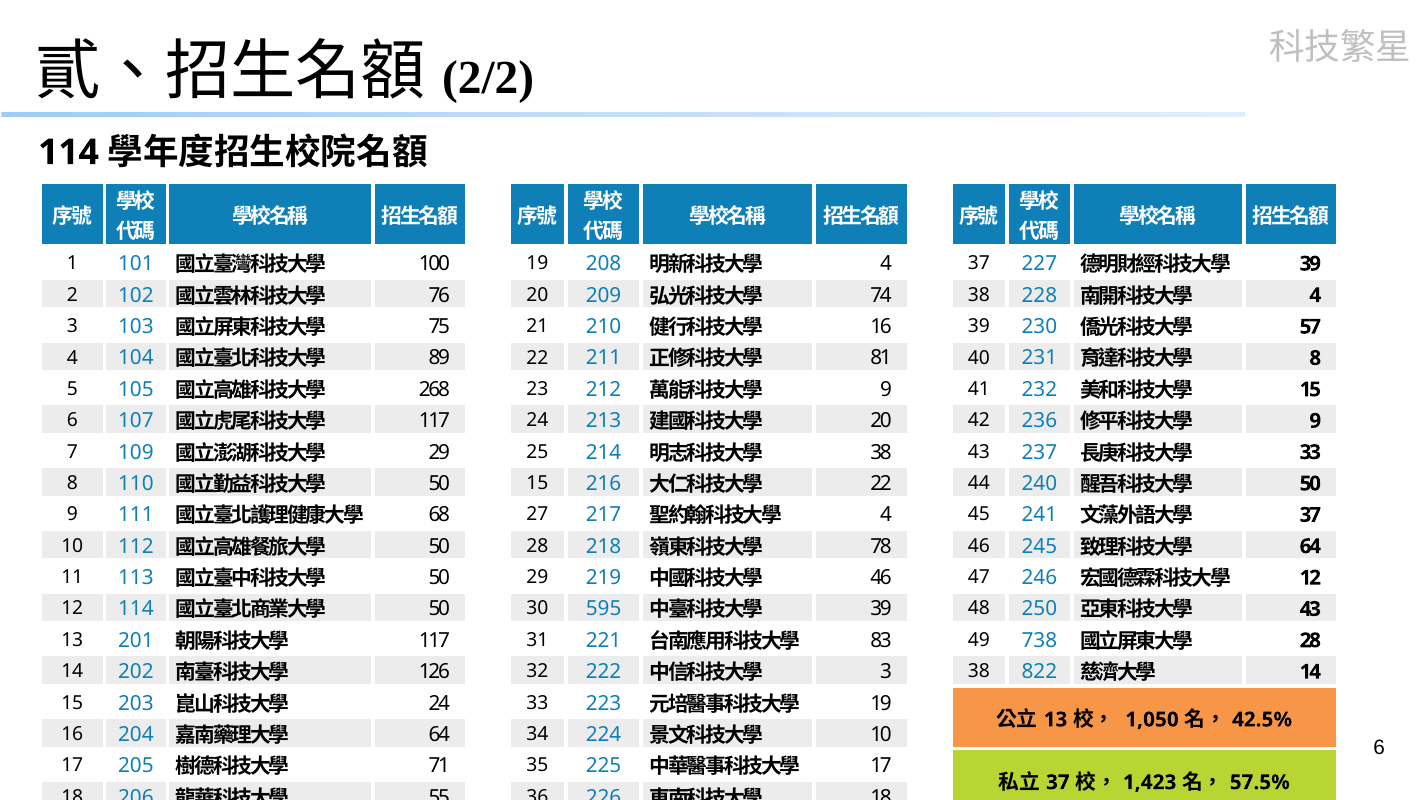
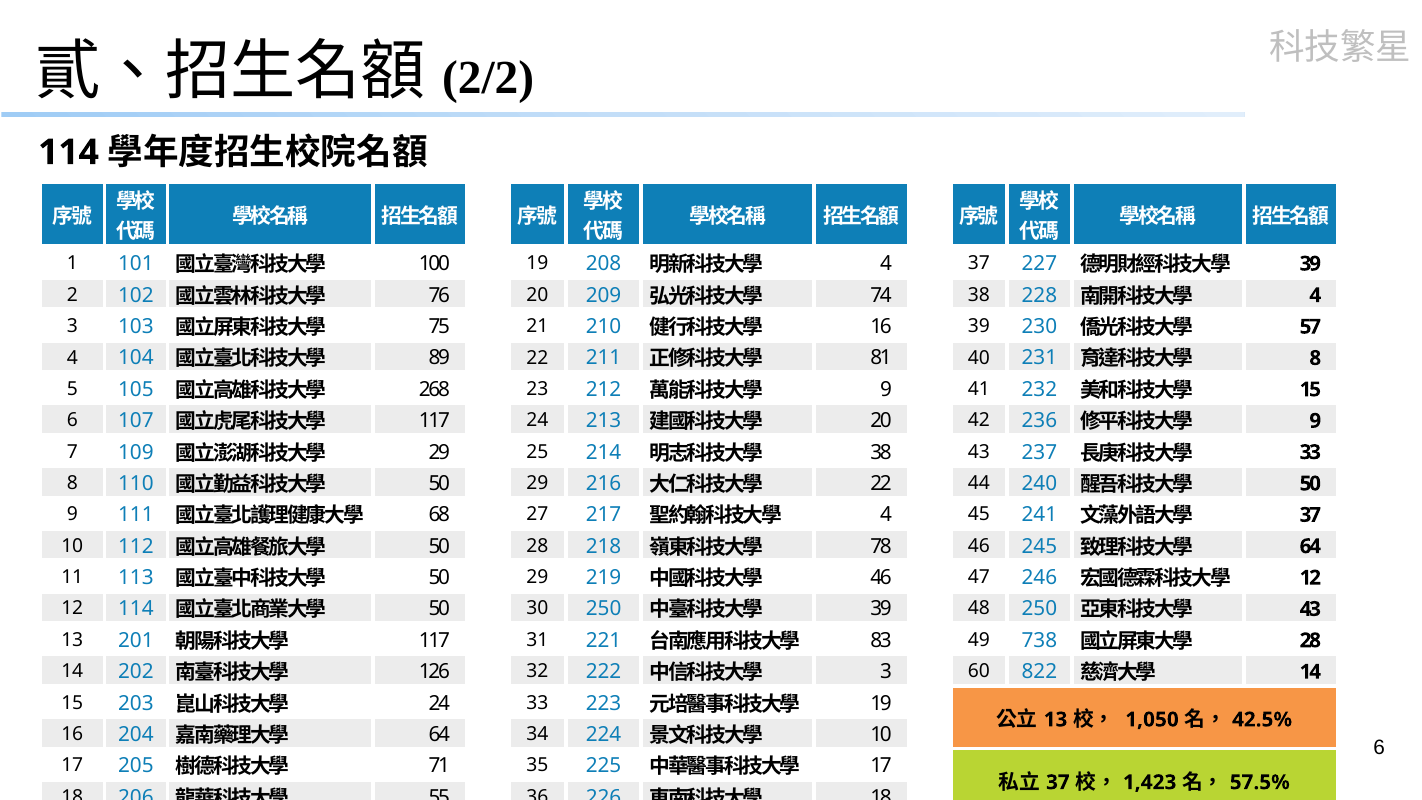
15: 15 -> 29 (537, 483)
30 595: 595 -> 250 (604, 609)
3 38: 38 -> 60 (979, 671)
